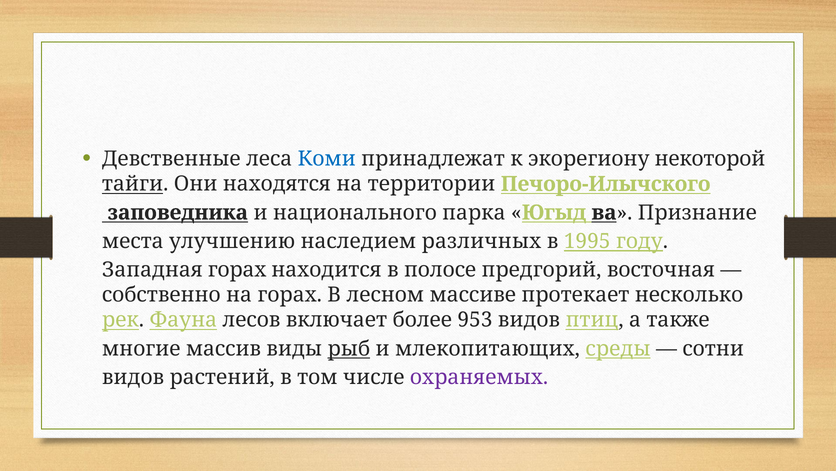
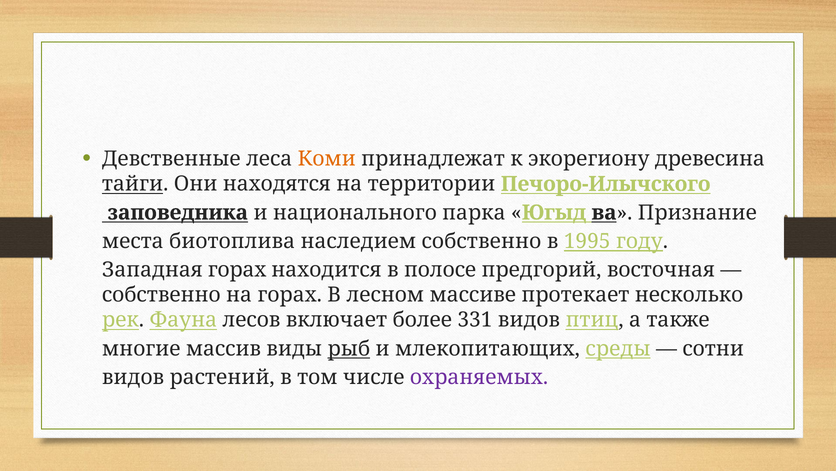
Коми colour: blue -> orange (327, 159)
некоторой: некоторой -> древесина (710, 159)
улучшению: улучшению -> биотоплива (232, 241)
наследием различных: различных -> собственно (481, 241)
953: 953 -> 331 (475, 320)
